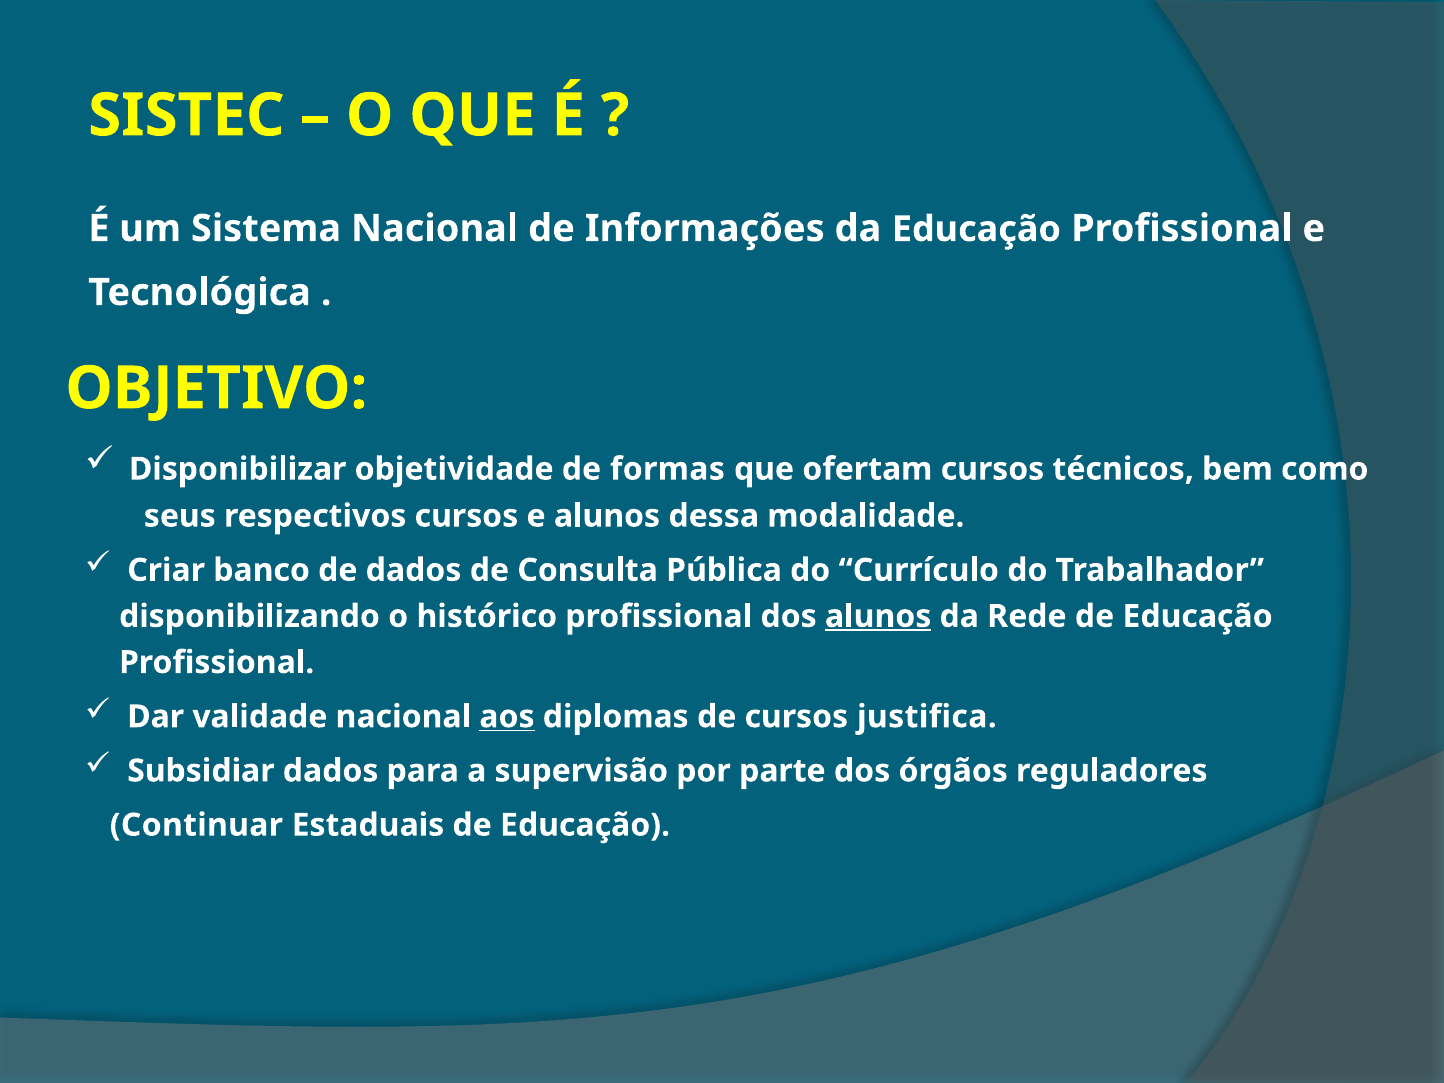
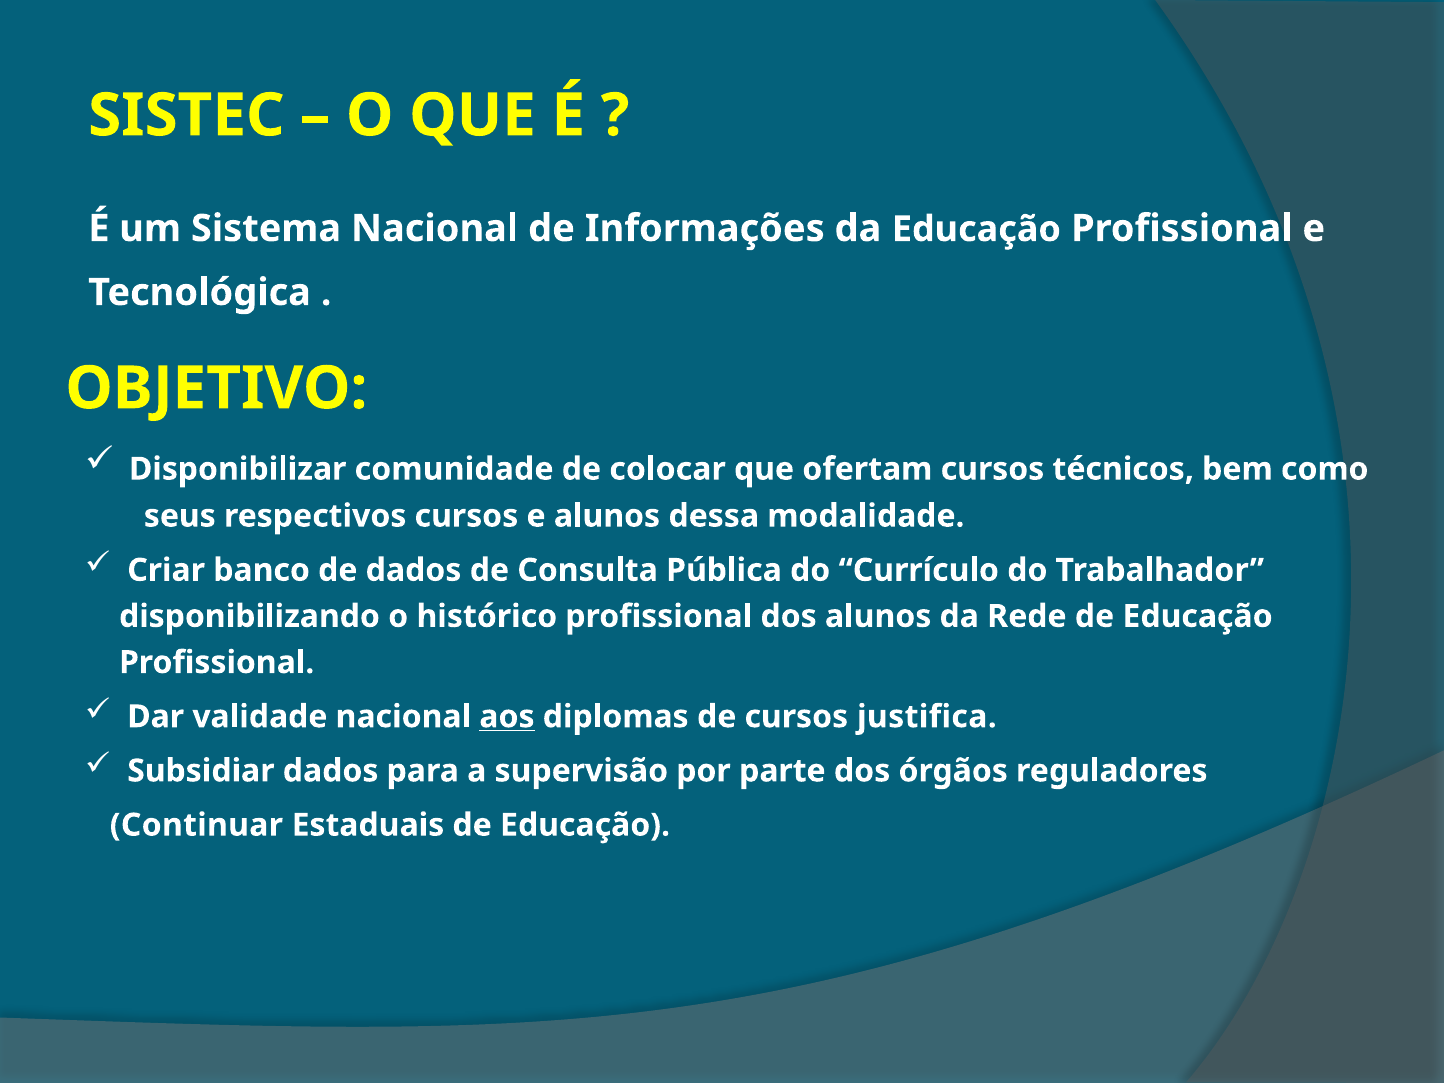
objetividade: objetividade -> comunidade (454, 469)
formas: formas -> colocar (668, 469)
alunos underline: present -> none (878, 616)
